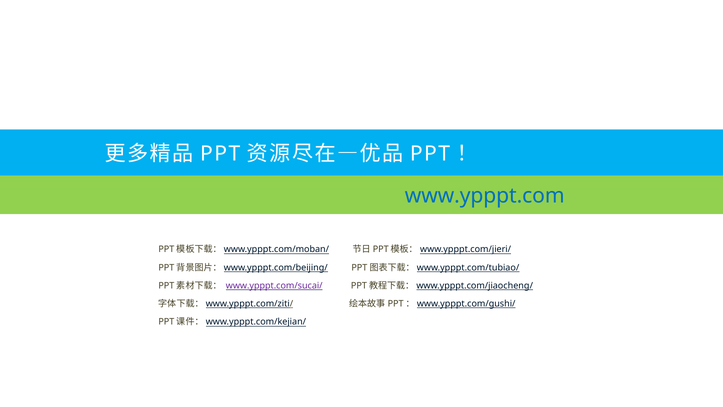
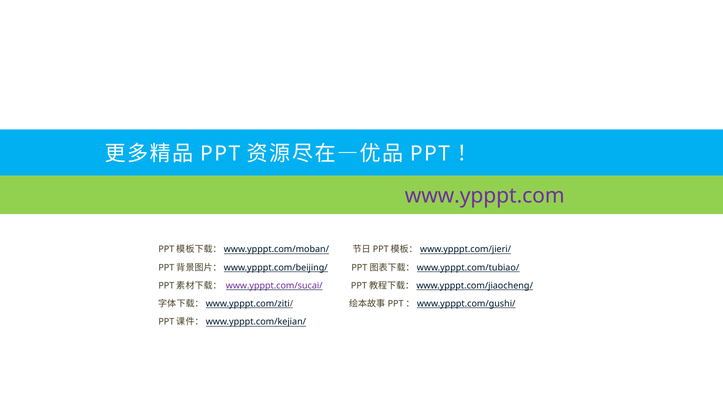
www.ypppt.com colour: blue -> purple (485, 196)
